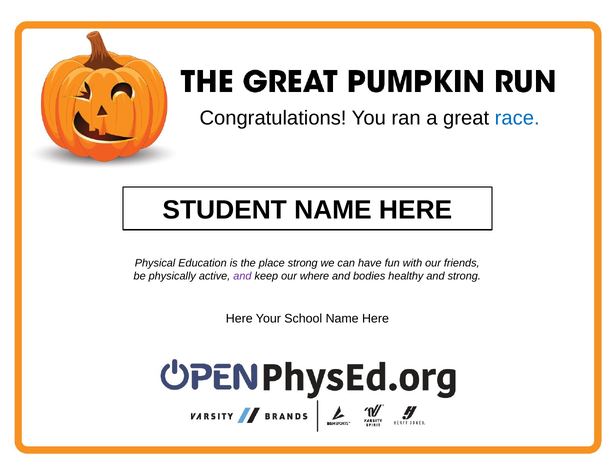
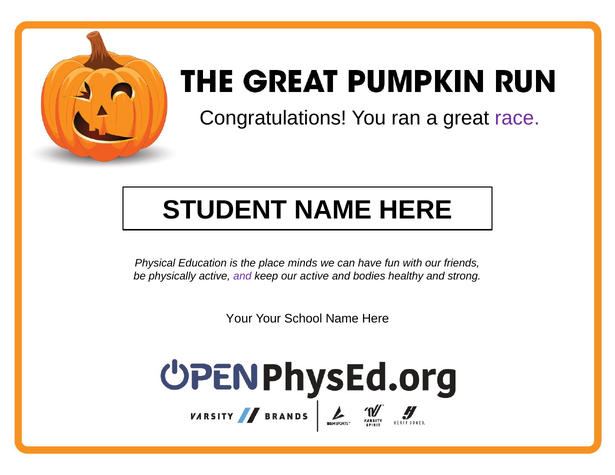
race colour: blue -> purple (517, 118)
place strong: strong -> minds (303, 263)
our where: where -> active (314, 276)
Here: Here -> Your (239, 319)
